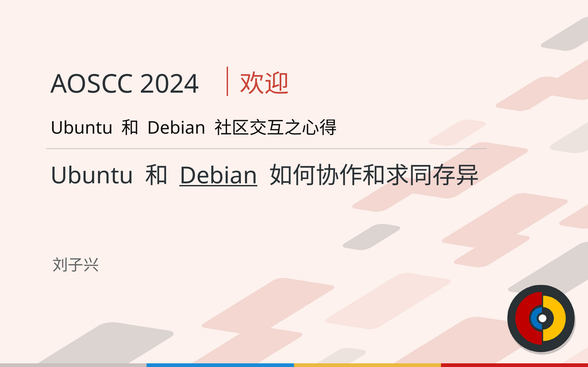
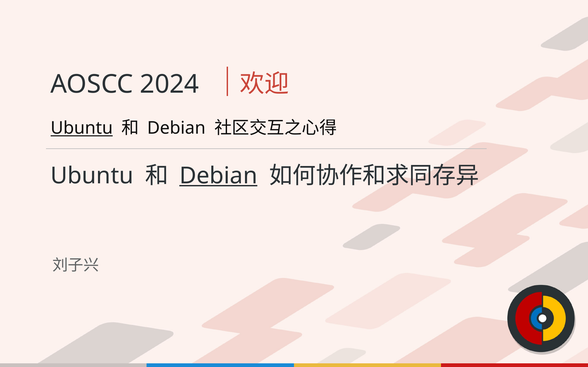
Ubuntu underline: none -> present (82, 128)
